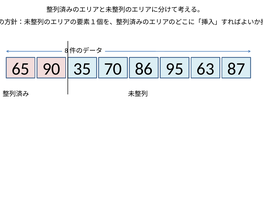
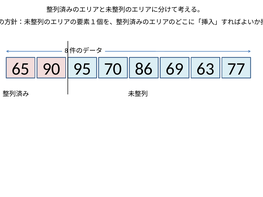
35: 35 -> 95 (82, 69)
95: 95 -> 69 (175, 69)
87: 87 -> 77 (236, 69)
